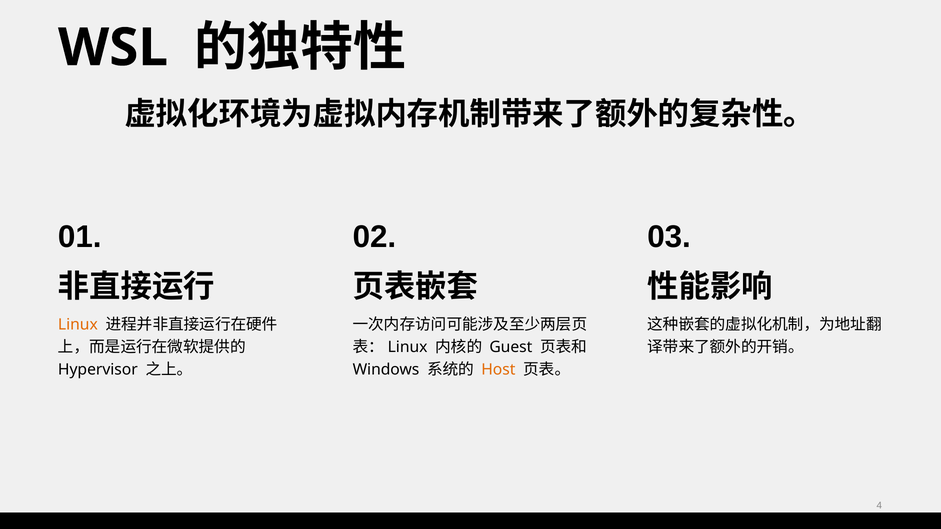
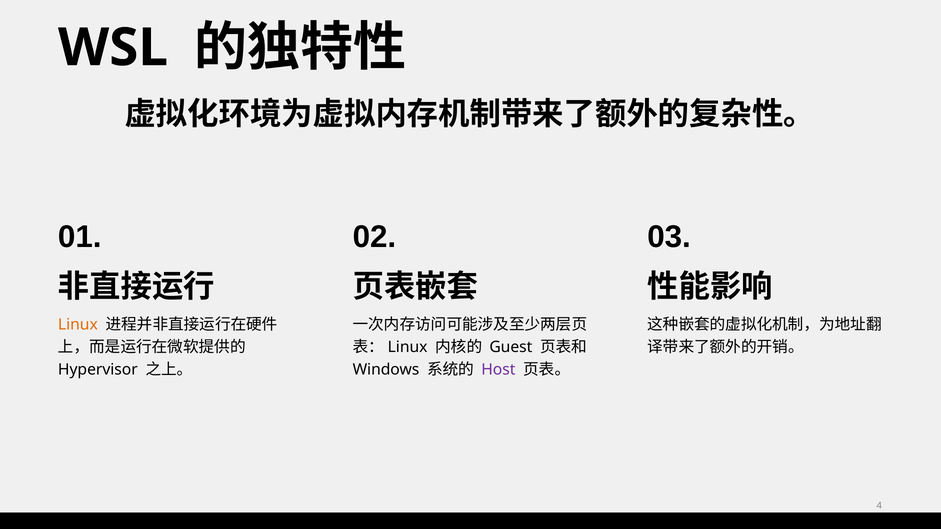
Host colour: orange -> purple (498, 370)
